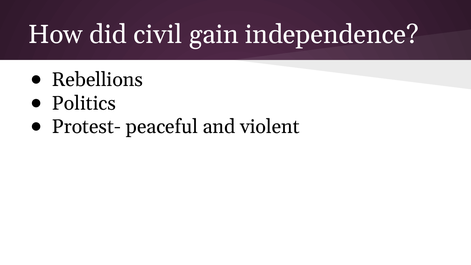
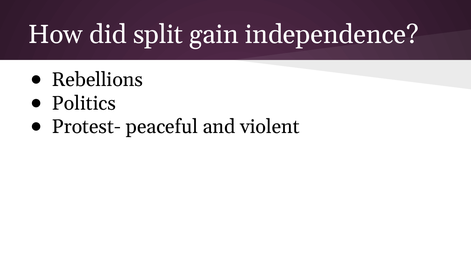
civil: civil -> split (158, 35)
